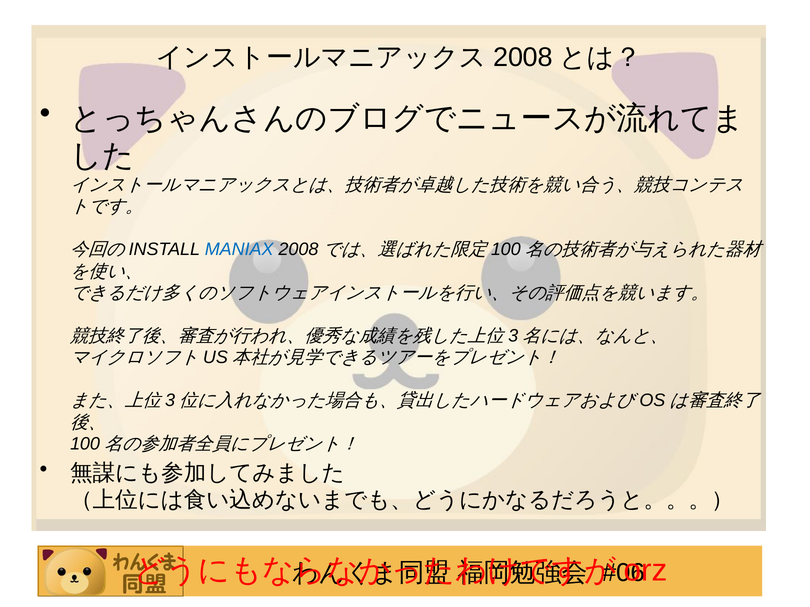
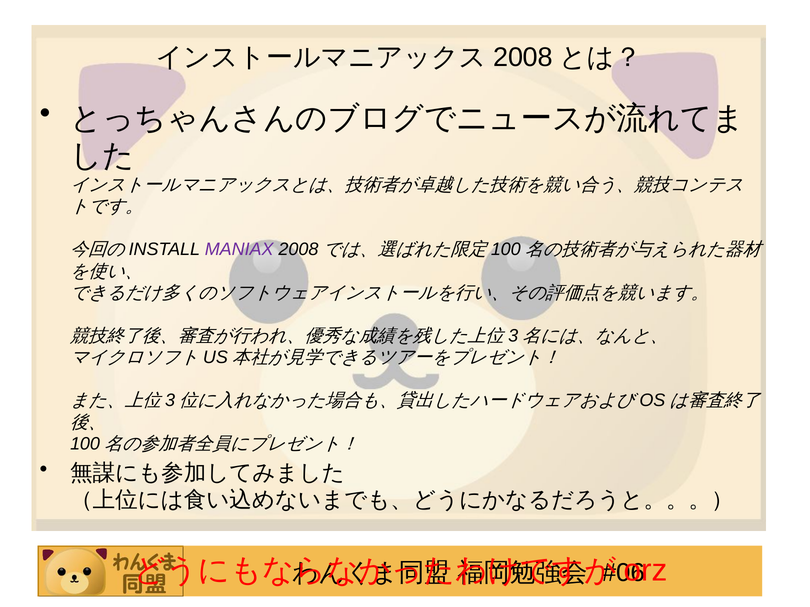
MANIAX colour: blue -> purple (239, 250)
